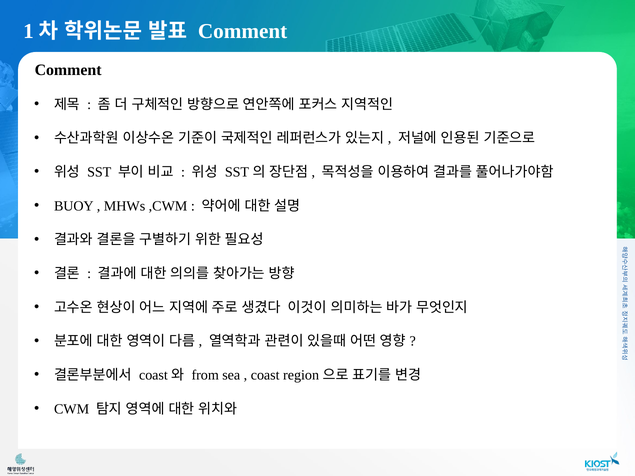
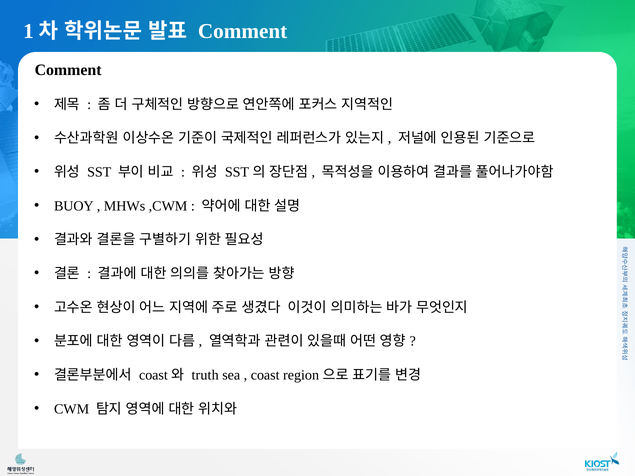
from: from -> truth (205, 375)
